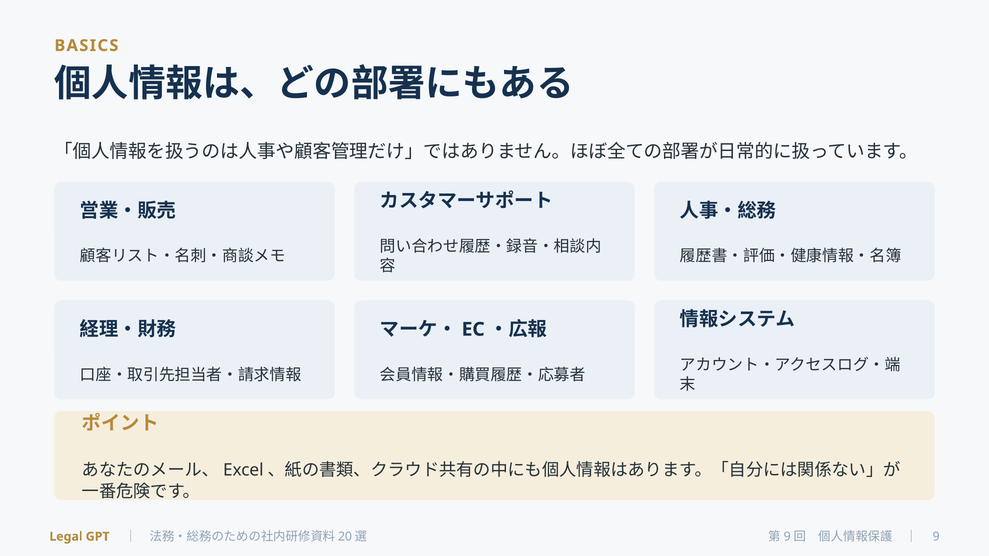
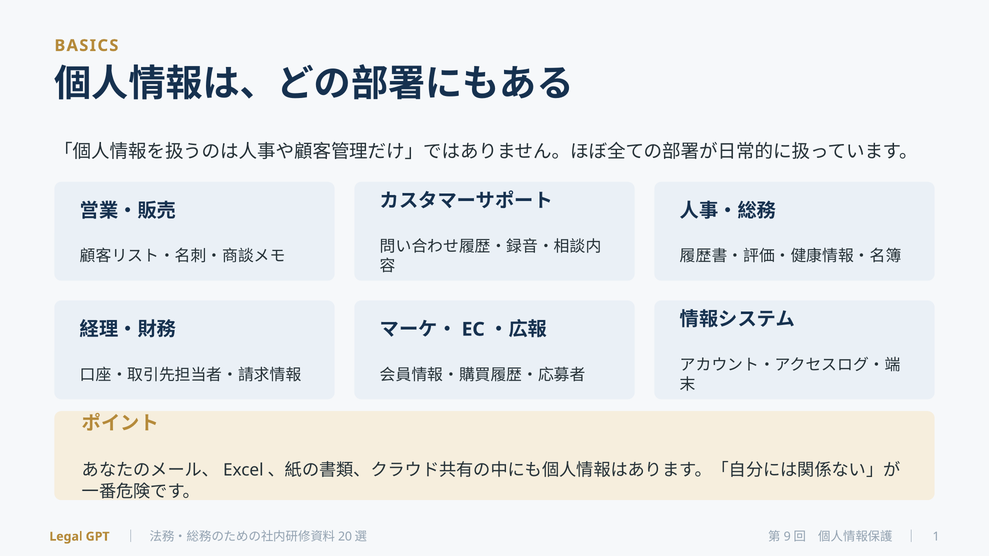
9: 9 -> 1 (936, 537)
